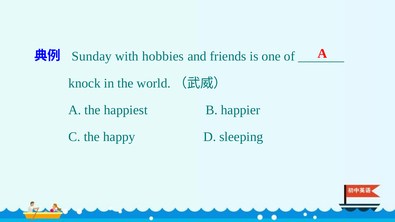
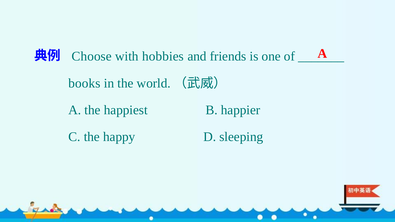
Sunday: Sunday -> Choose (92, 56)
knock: knock -> books (84, 83)
